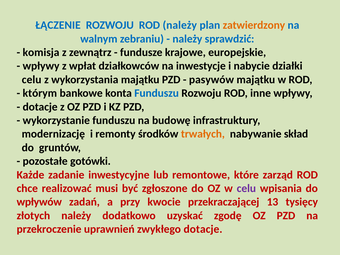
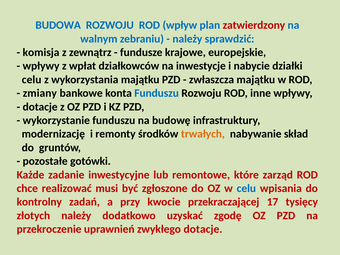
ŁĄCZENIE: ŁĄCZENIE -> BUDOWA (58, 25)
ROD należy: należy -> wpływ (180, 25)
zatwierdzony colour: orange -> red (254, 25)
pasywów: pasywów -> zwłaszcza (212, 80)
którym: którym -> zmiany (40, 93)
celu colour: purple -> blue (246, 188)
wpływów: wpływów -> kontrolny (39, 202)
13: 13 -> 17 (272, 202)
